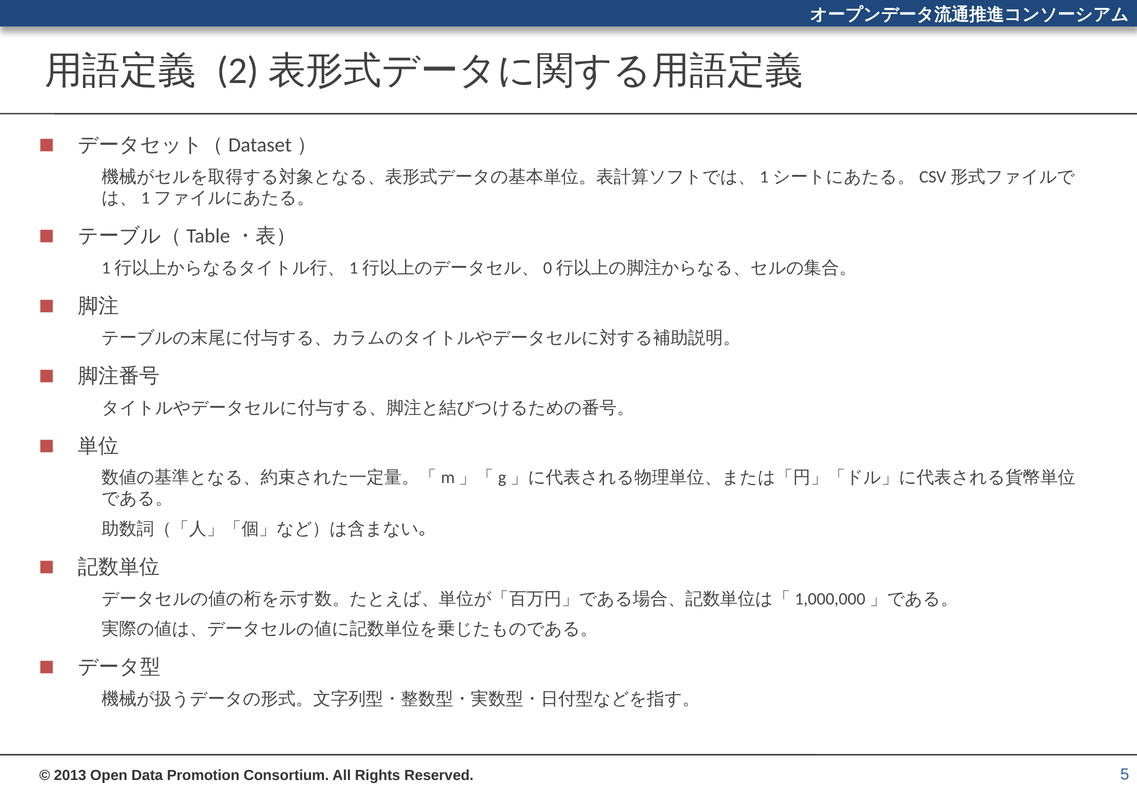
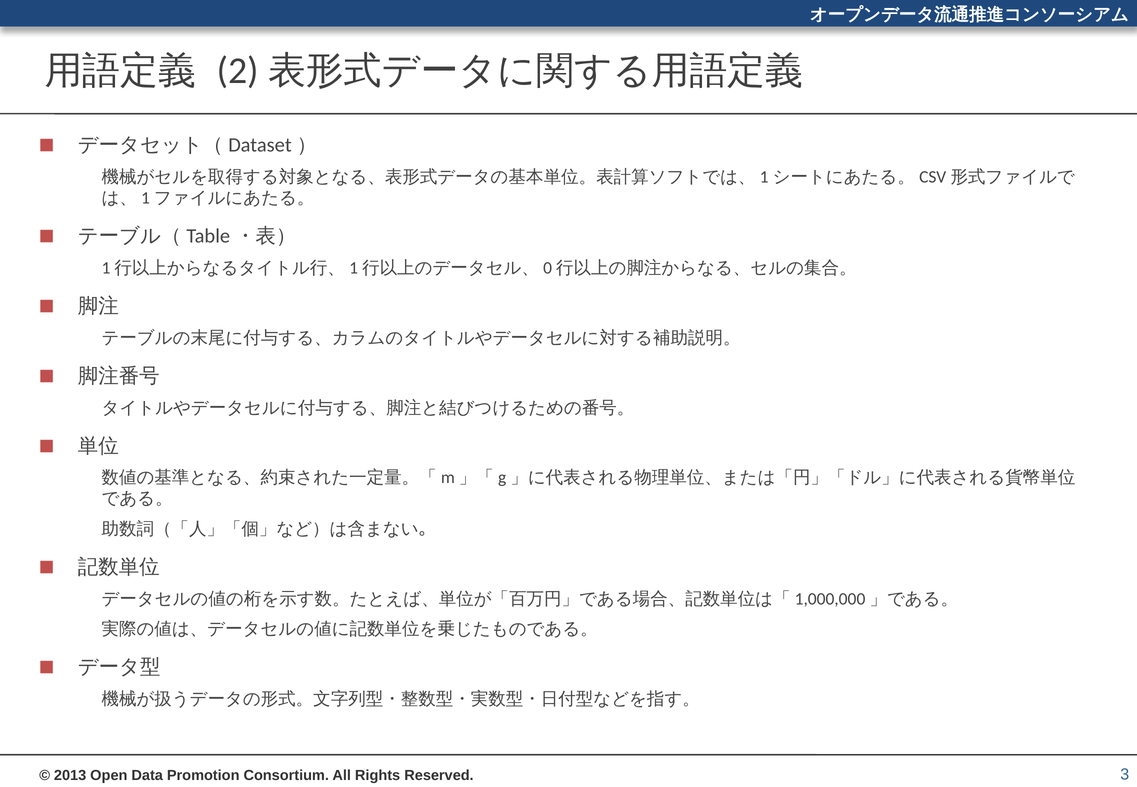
5: 5 -> 3 (1125, 775)
